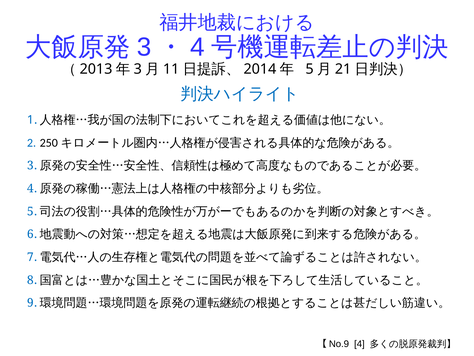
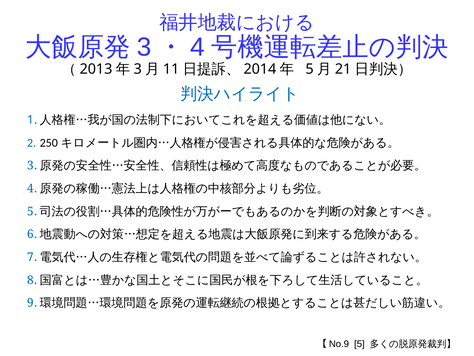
【No.9 4: 4 -> 5 (359, 344)
